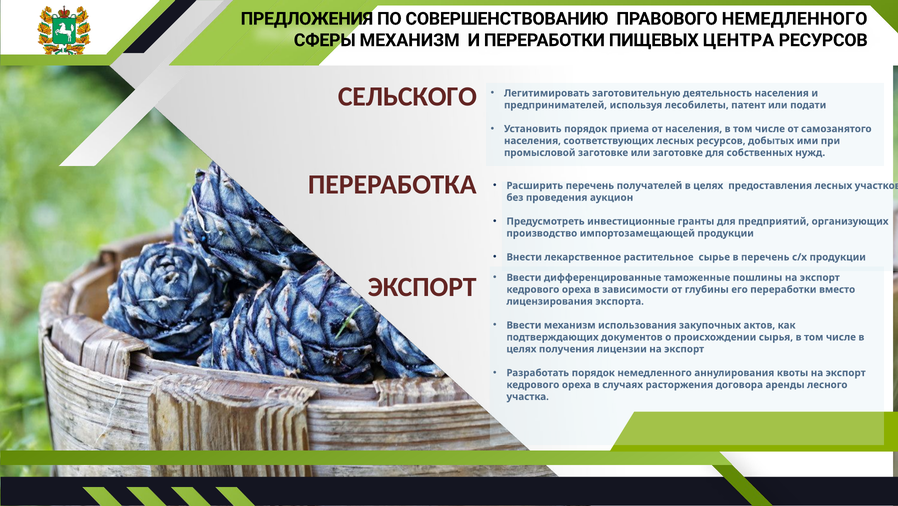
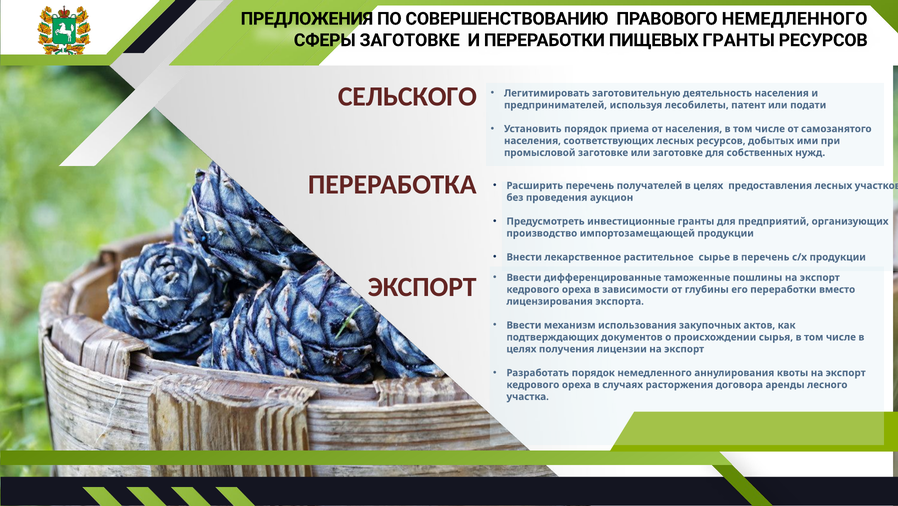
СФЕРЫ МЕХАНИЗМ: МЕХАНИЗМ -> ЗАГОТОВКЕ (410, 40)
ПИЩЕВЫХ ЦЕНТРА: ЦЕНТРА -> ГРАНТЫ (739, 40)
